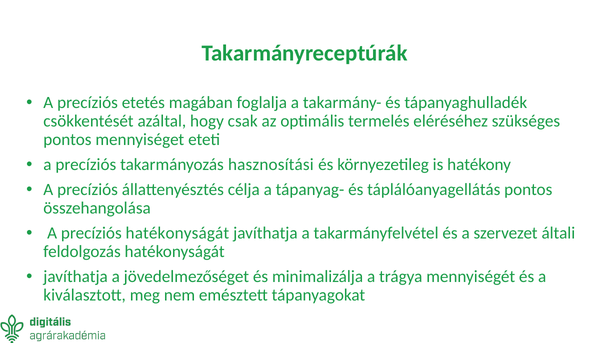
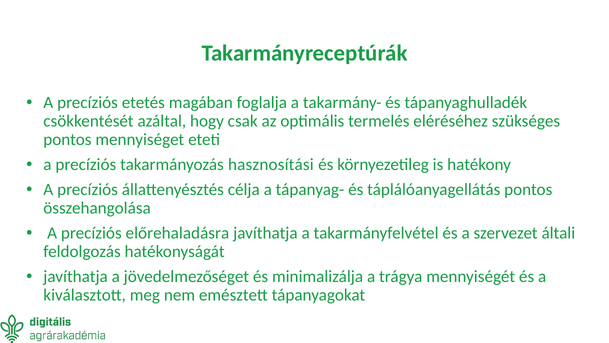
precíziós hatékonyságát: hatékonyságát -> előrehaladásra (177, 233)
